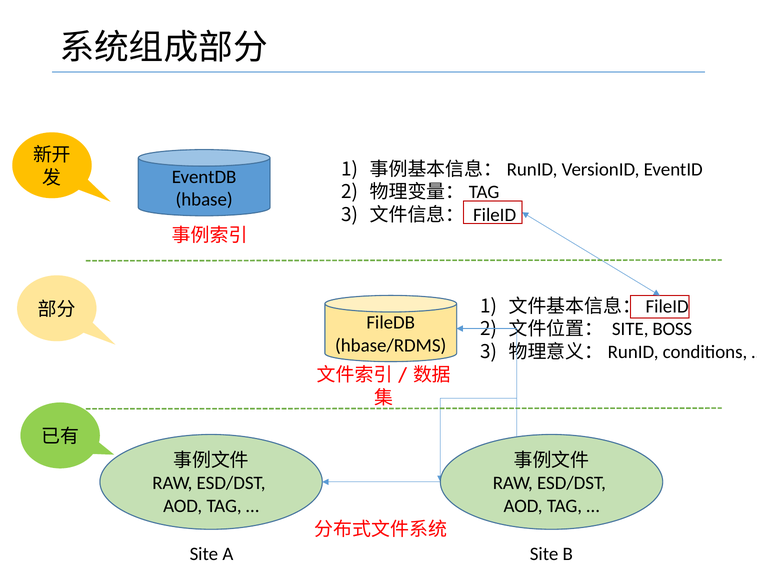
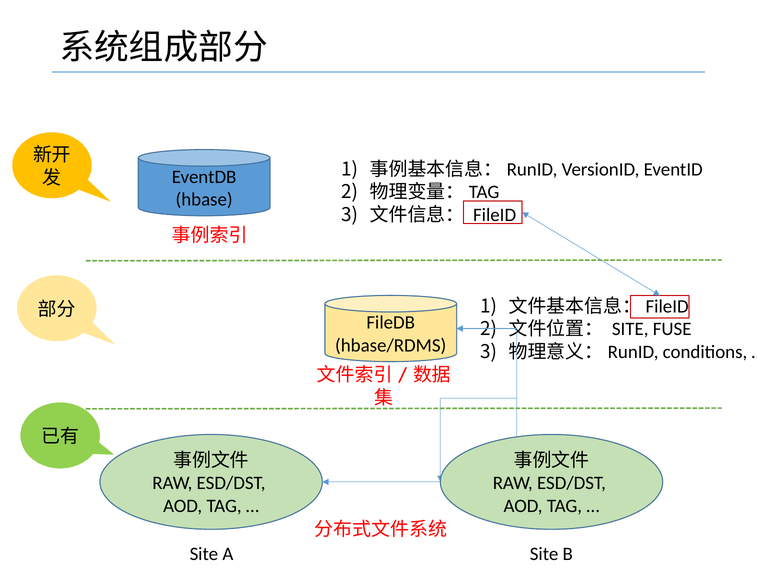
BOSS: BOSS -> FUSE (672, 329)
